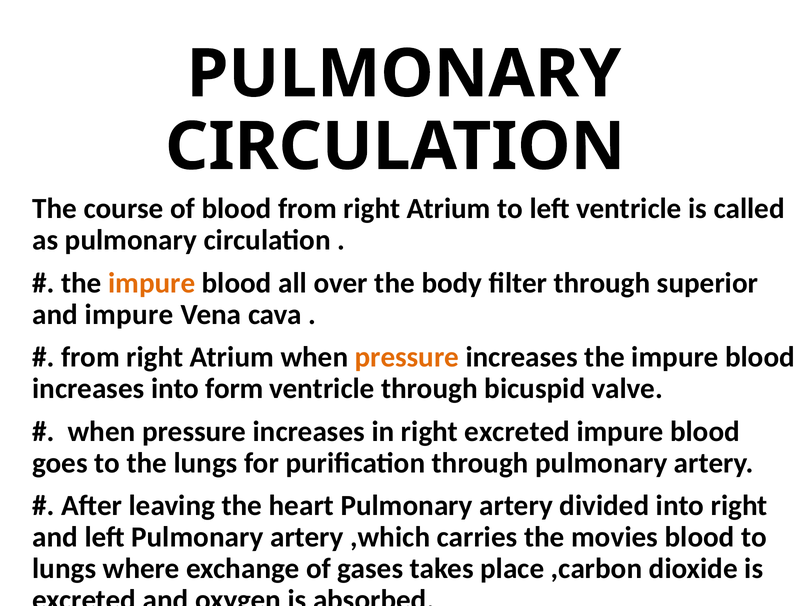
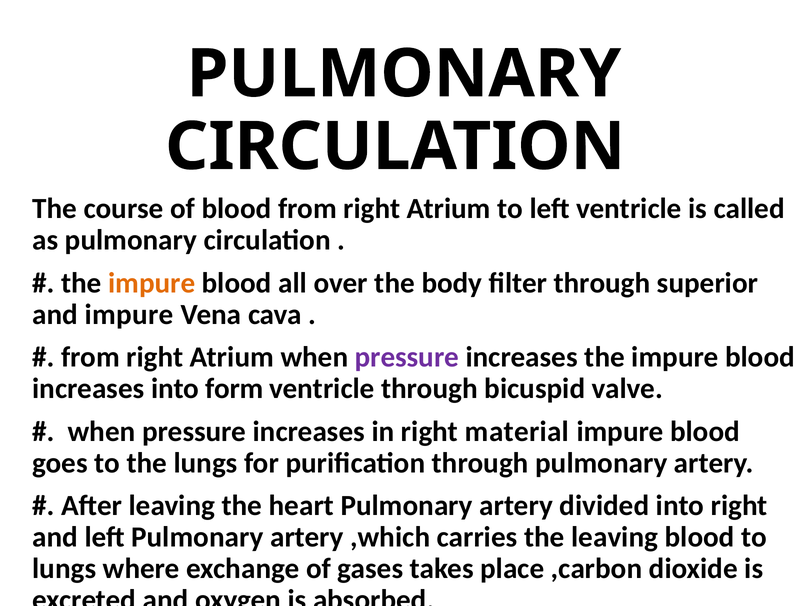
pressure colour: orange -> purple (407, 357)
right excreted: excreted -> material (517, 431)
the movies: movies -> leaving (615, 537)
